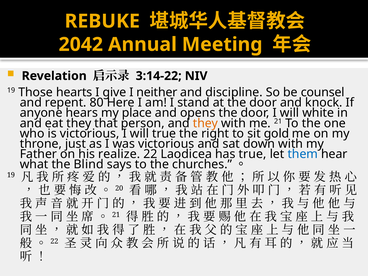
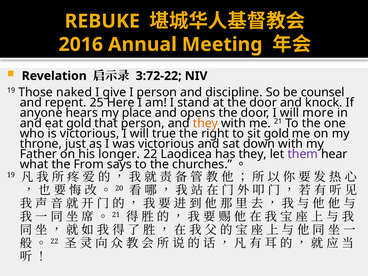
2042: 2042 -> 2016 (81, 44)
3:14-22: 3:14-22 -> 3:72-22 (159, 76)
hearts: hearts -> naked (74, 92)
I neither: neither -> person (157, 92)
80: 80 -> 25 (97, 103)
white: white -> more (318, 113)
eat they: they -> gold (79, 123)
realize: realize -> longer (119, 154)
has true: true -> they (253, 154)
them colour: blue -> purple (303, 154)
Blind: Blind -> From (89, 164)
